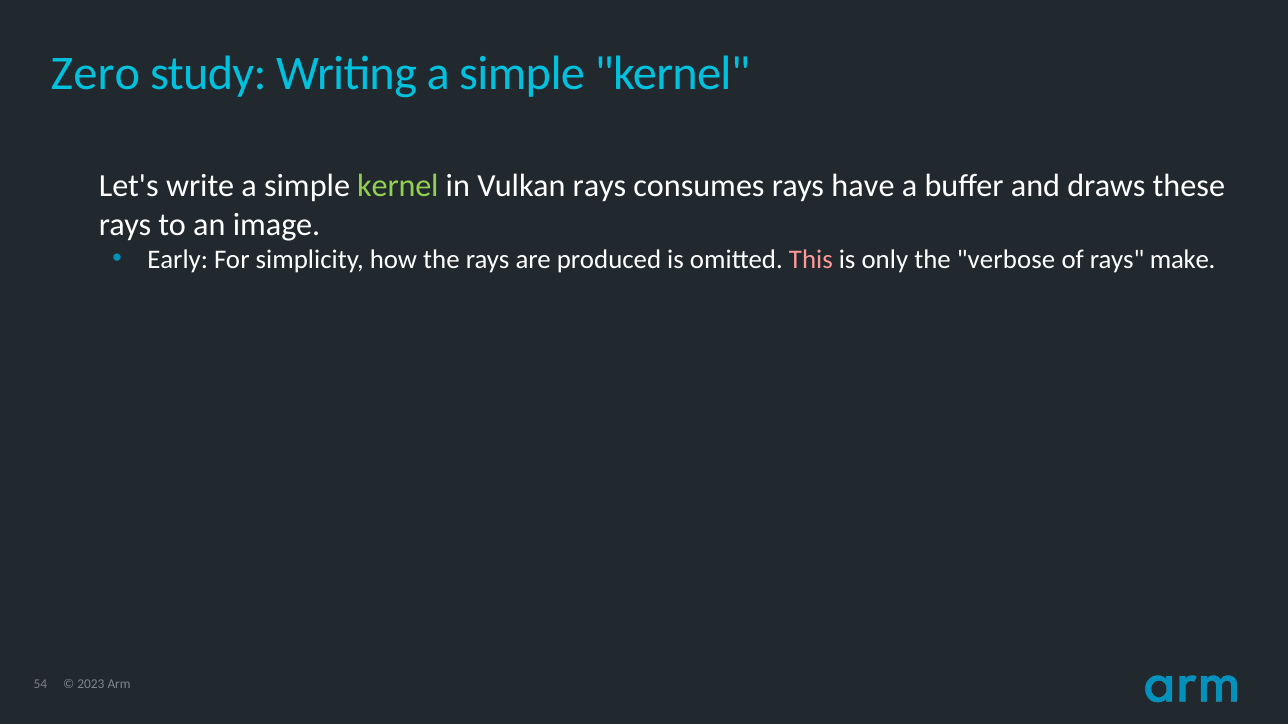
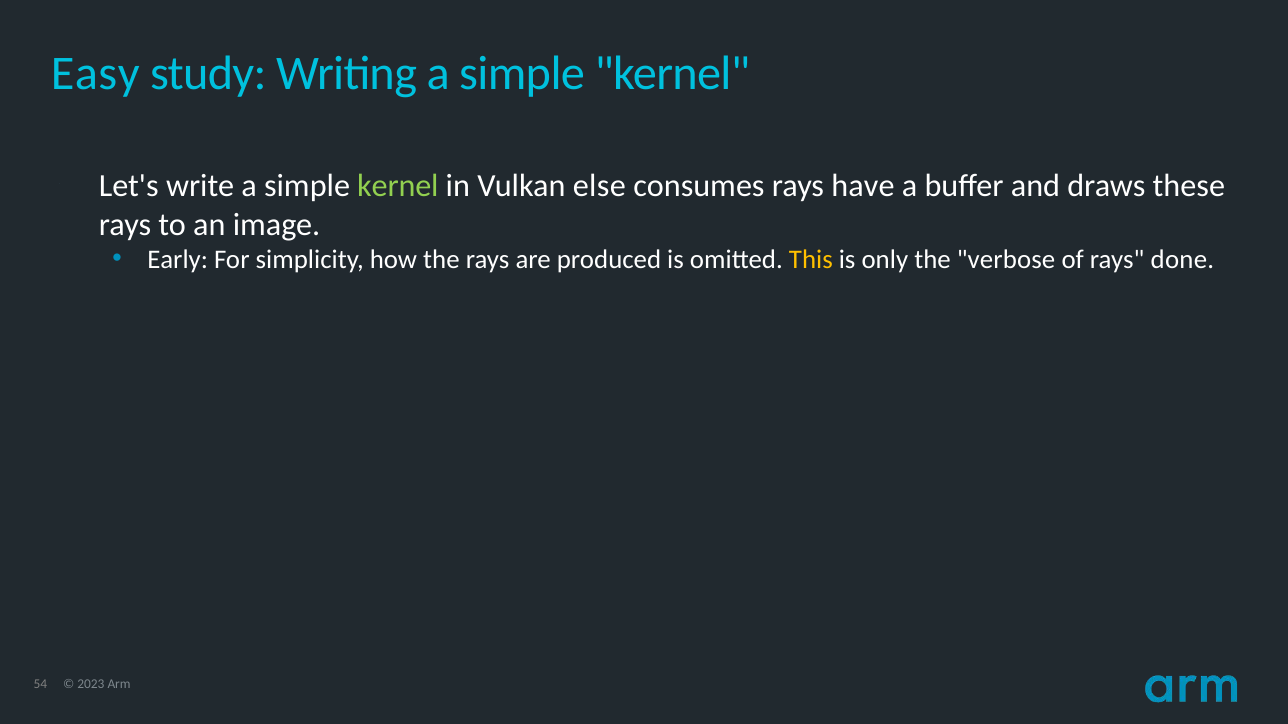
Zero: Zero -> Easy (95, 74)
Vulkan rays: rays -> else (599, 186)
This colour: pink -> yellow (811, 260)
make: make -> done (1182, 260)
